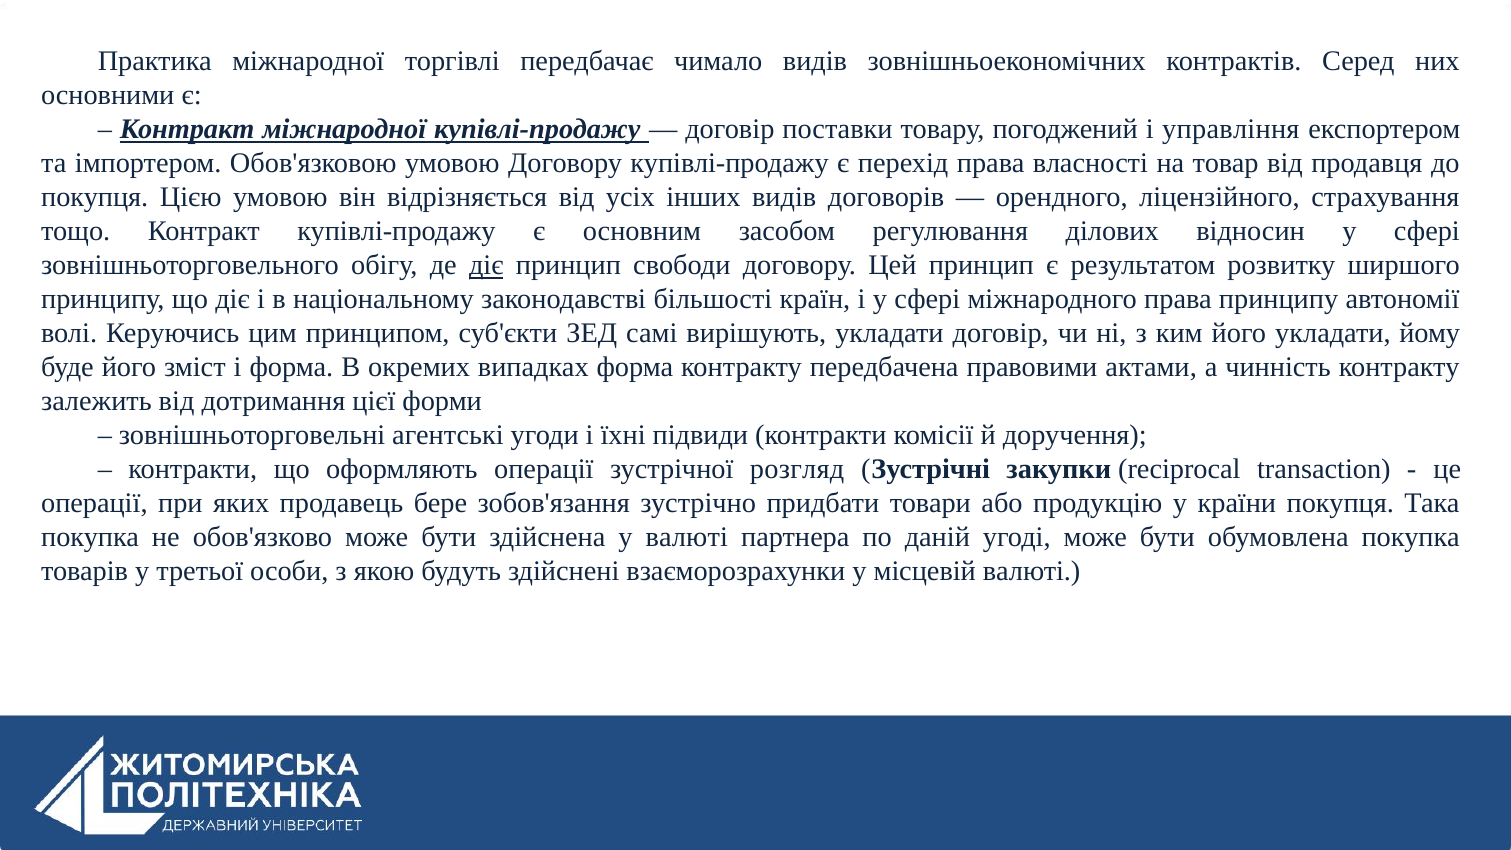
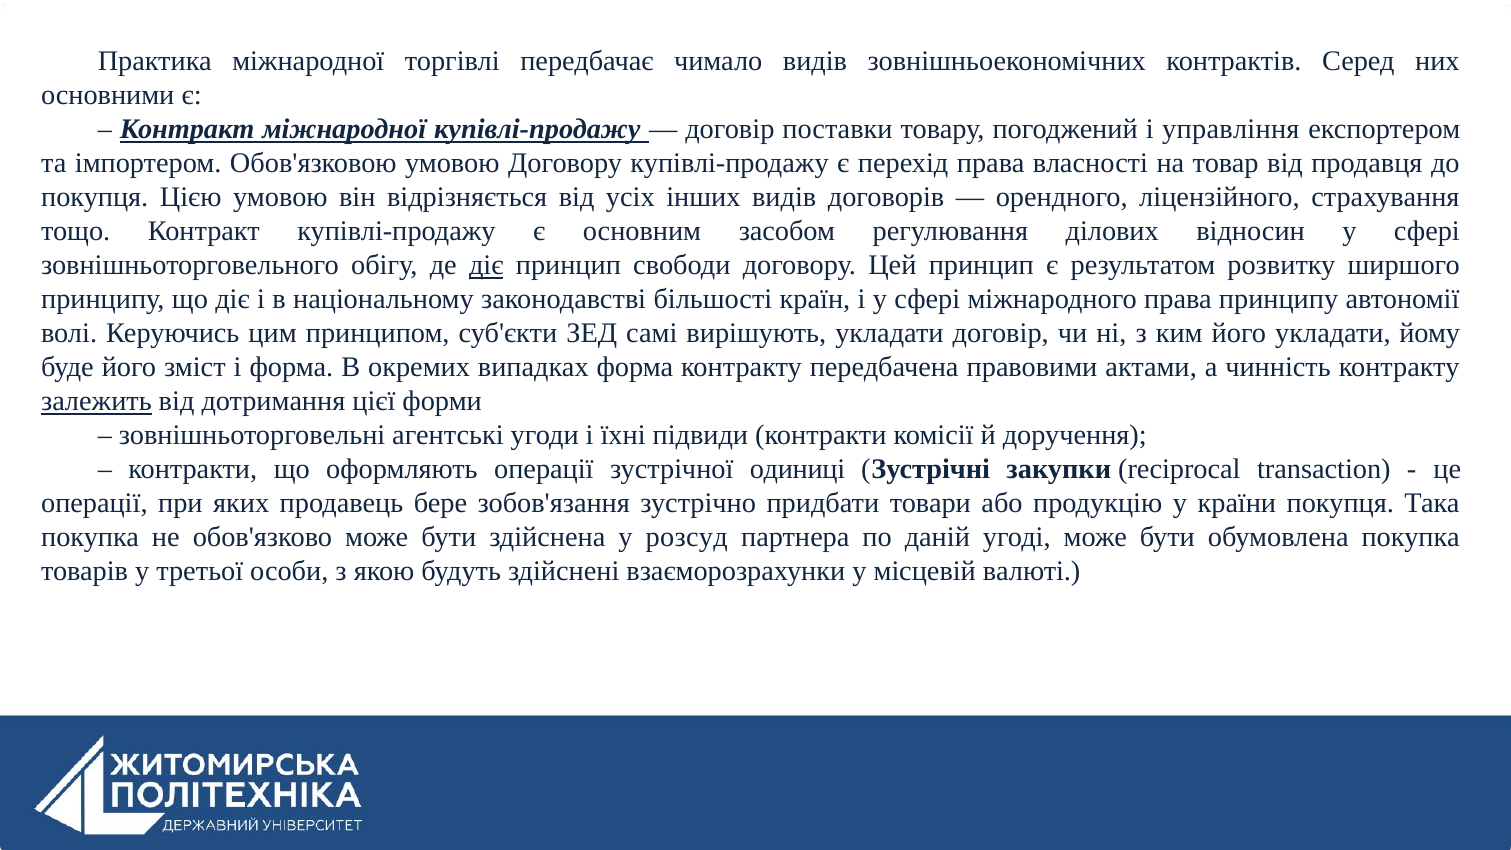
залежить underline: none -> present (96, 402)
розгляд: розгляд -> одиниці (797, 470)
у валюті: валюті -> розсуд (687, 538)
